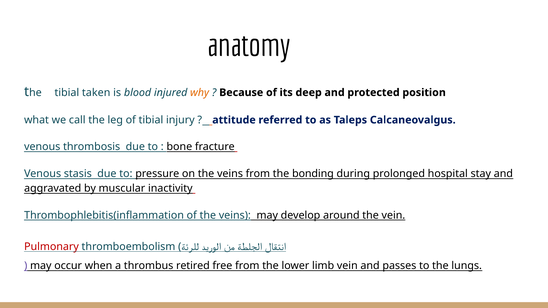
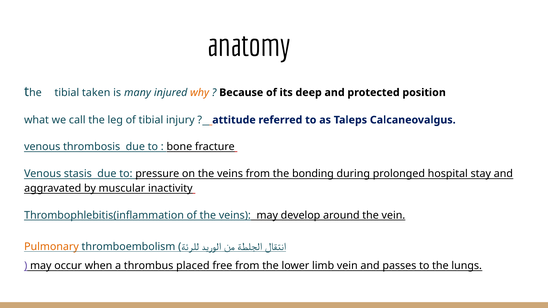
blood: blood -> many (138, 93)
Pulmonary colour: red -> orange (51, 247)
retired: retired -> placed (193, 266)
